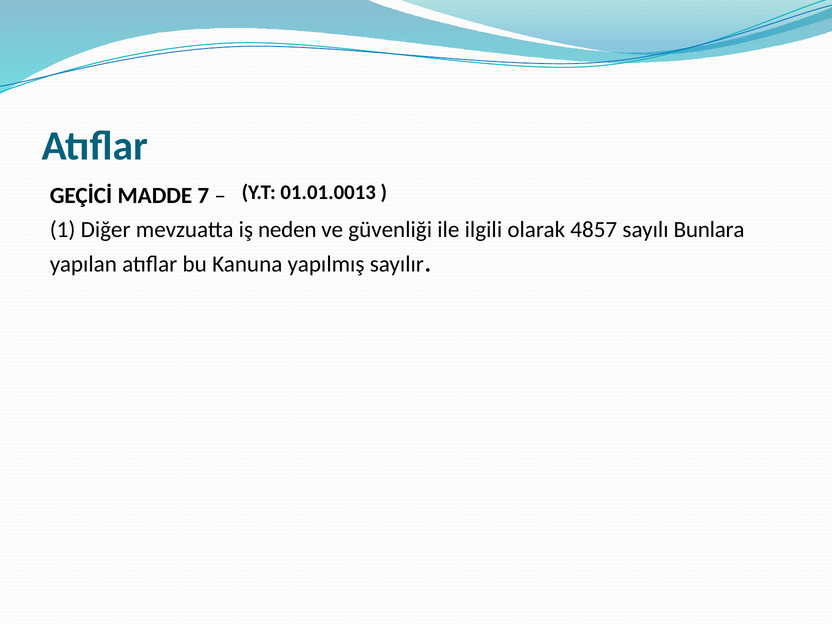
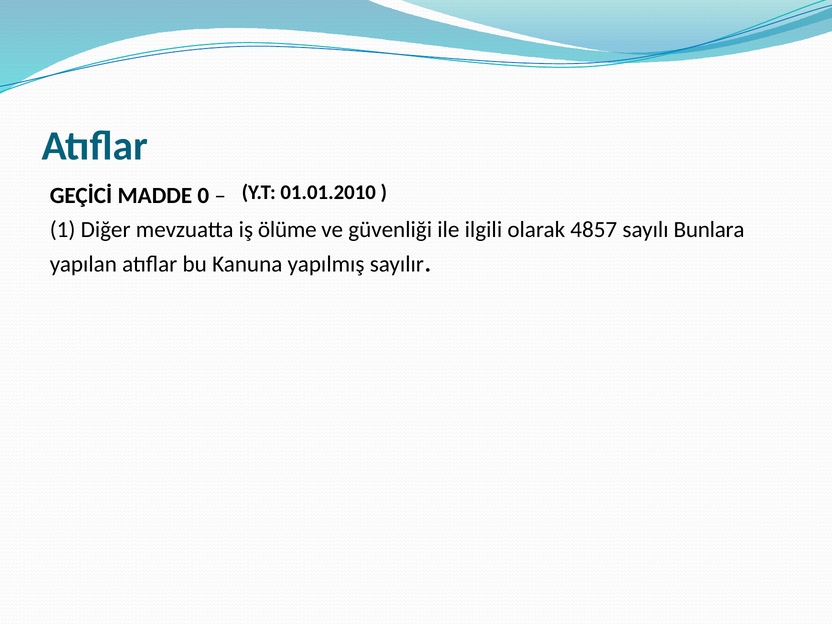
01.01.0013: 01.01.0013 -> 01.01.2010 (328, 192)
7: 7 -> 0 (203, 196)
neden: neden -> ölüme (287, 229)
